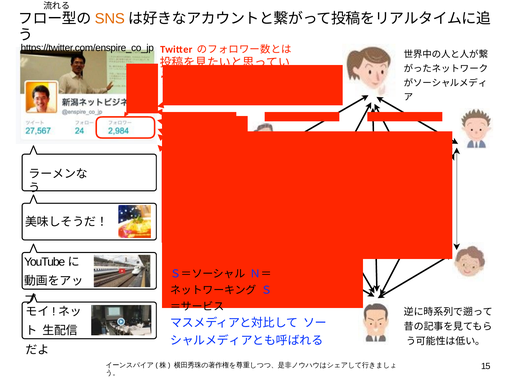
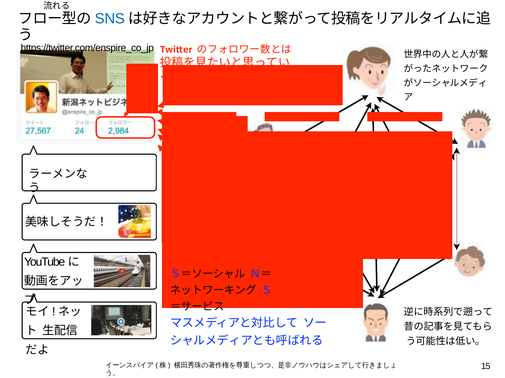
SNS colour: orange -> blue (110, 19)
